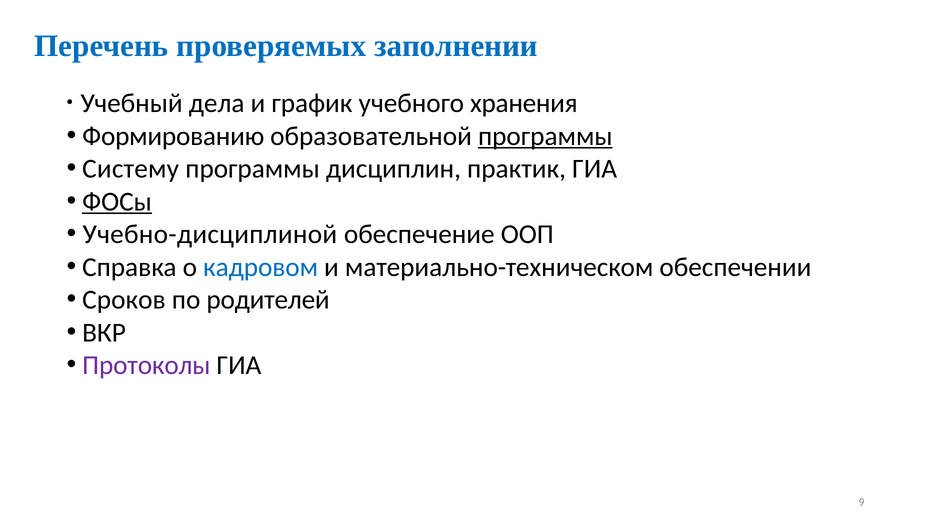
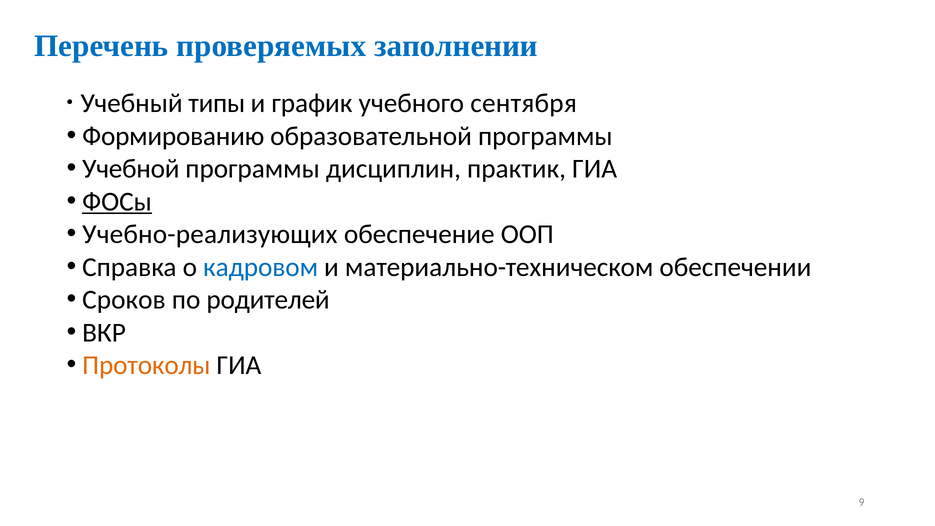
дела: дела -> типы (217, 103)
хранения: хранения -> сентября (524, 103)
программы underline: present -> none (545, 136)
Систему: Систему -> Учебной (131, 169)
Учебно-дисциплиной: Учебно-дисциплиной -> Учебно-реализующих (210, 234)
Протоколы colour: purple -> orange (146, 365)
